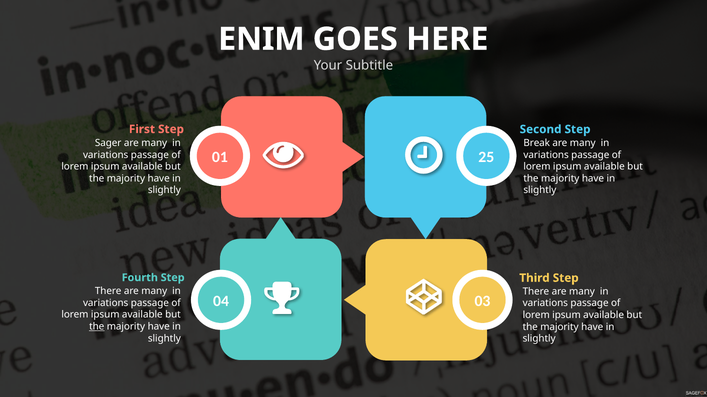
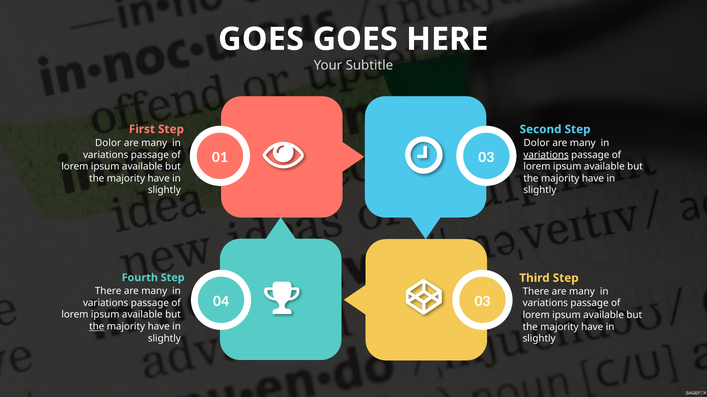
ENIM: ENIM -> GOES (261, 39)
Break: Break -> Dolor (537, 143)
Sager: Sager -> Dolor (108, 143)
01 25: 25 -> 03 (486, 157)
variations underline: none -> present (546, 155)
